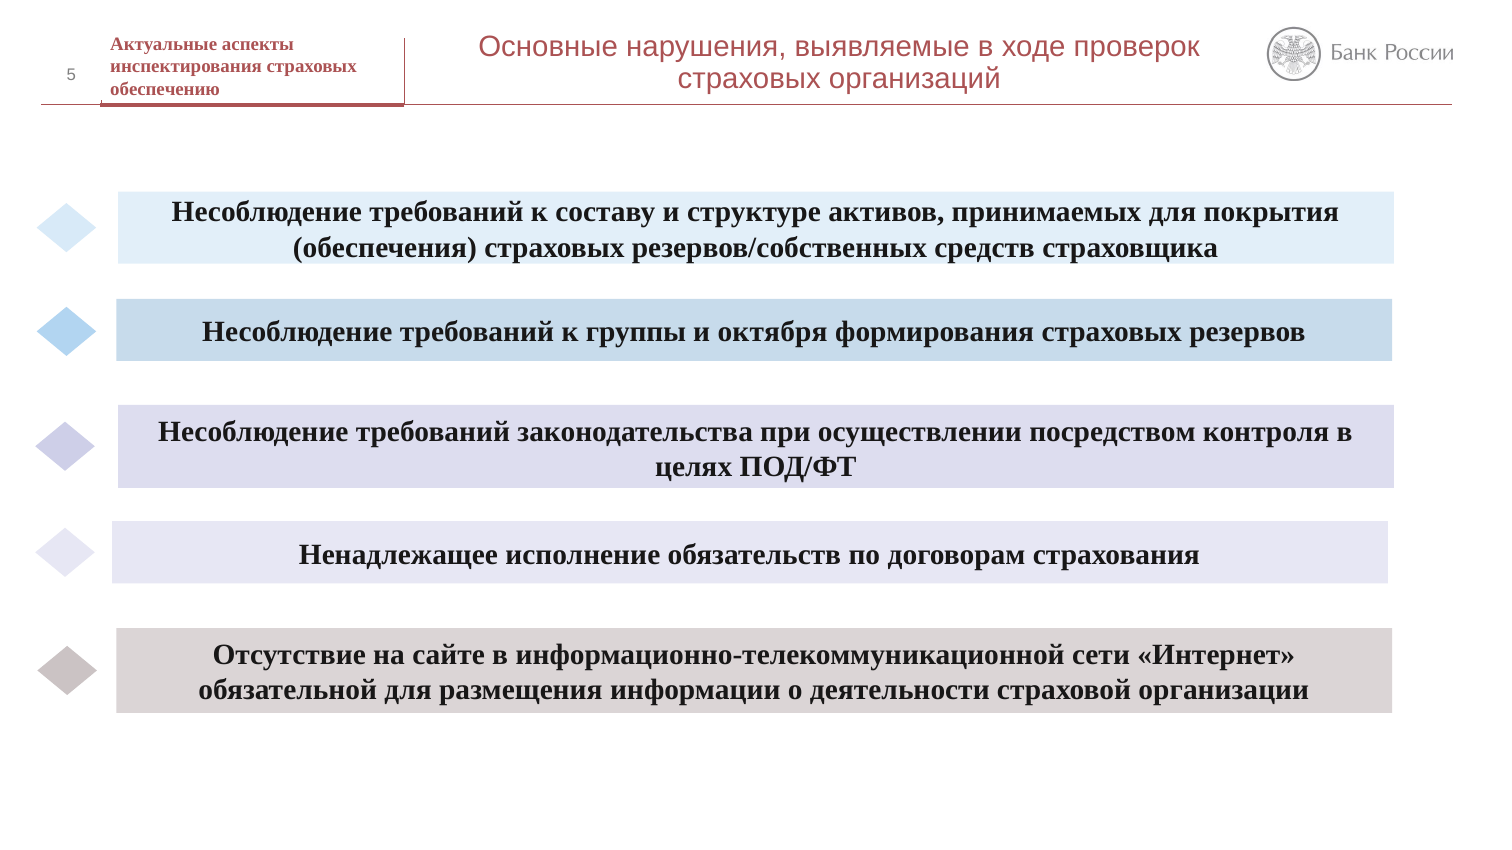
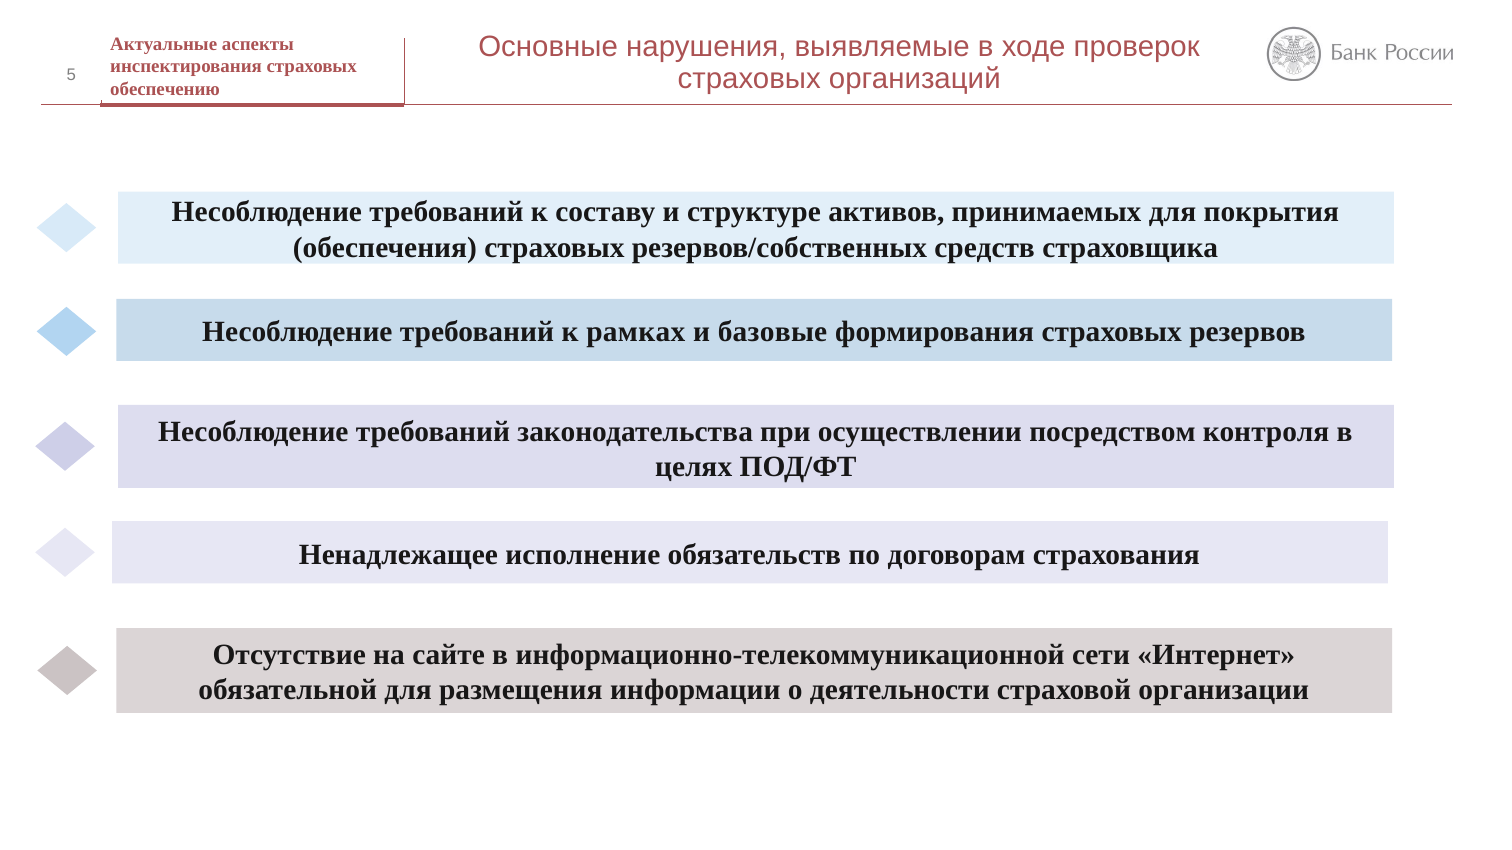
группы: группы -> рамках (636, 332)
октября: октября -> базовые (773, 332)
